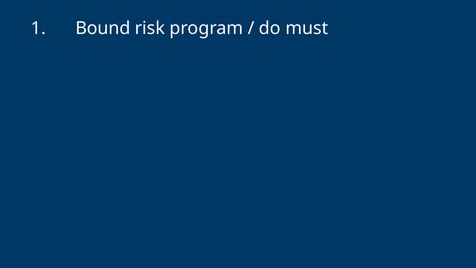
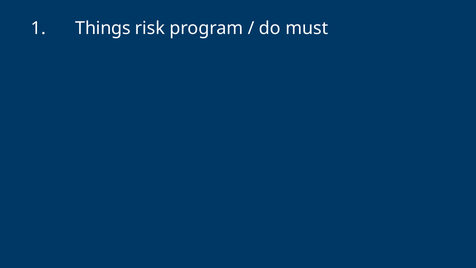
Bound: Bound -> Things (103, 28)
